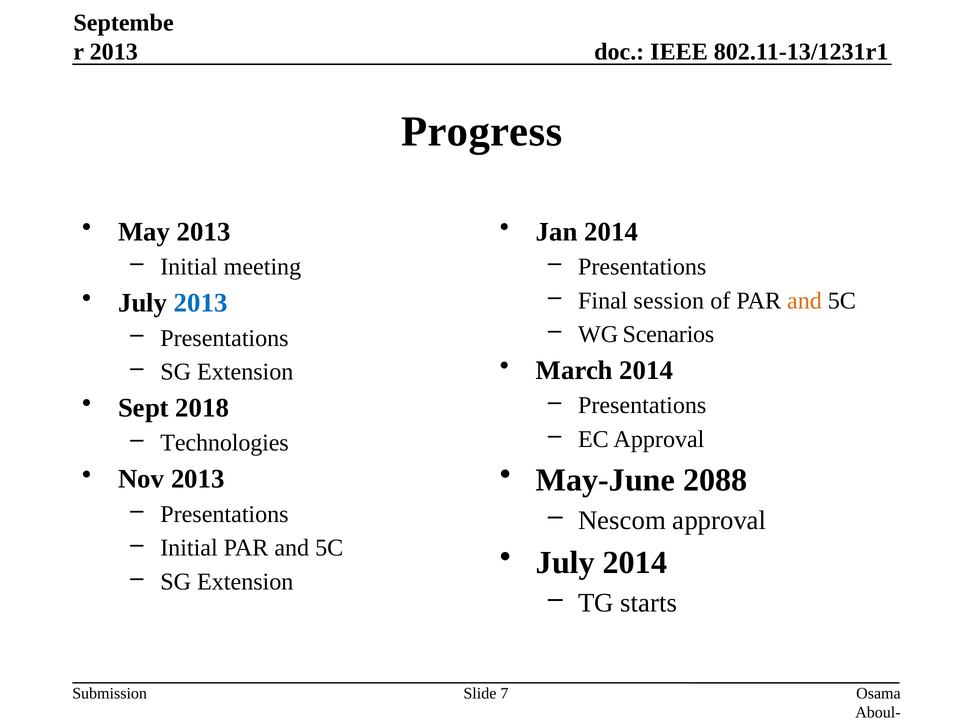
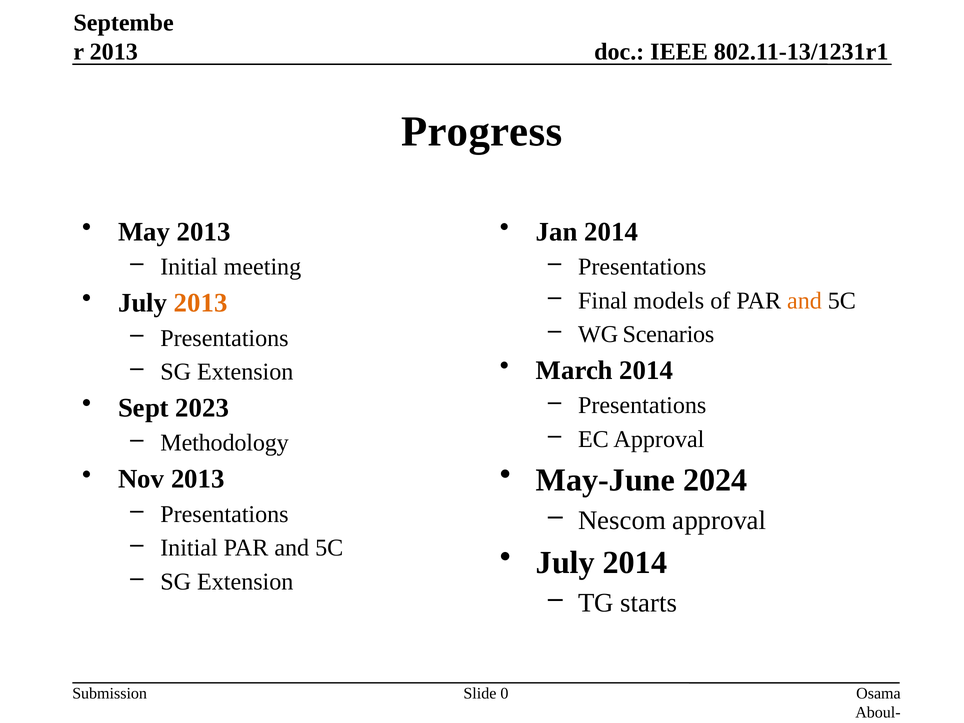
session: session -> models (669, 301)
2013 colour: blue -> orange (201, 303)
2018: 2018 -> 2023 (202, 408)
Technologies: Technologies -> Methodology (225, 443)
2088: 2088 -> 2024 (715, 480)
7: 7 -> 0 (504, 693)
